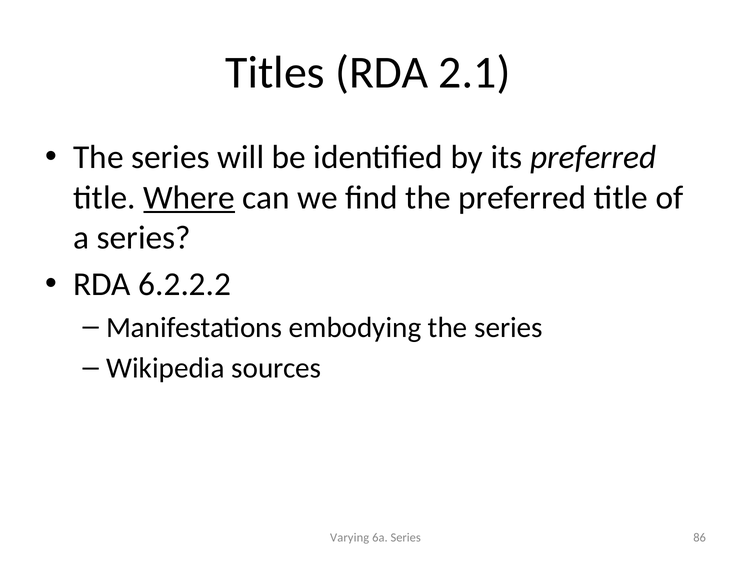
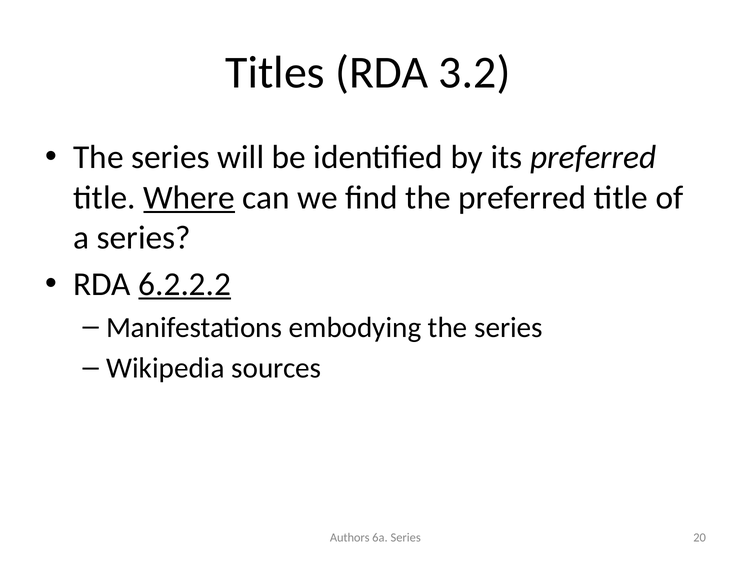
2.1: 2.1 -> 3.2 (474, 73)
6.2.2.2 underline: none -> present (185, 284)
Varying: Varying -> Authors (350, 538)
86: 86 -> 20 (700, 538)
